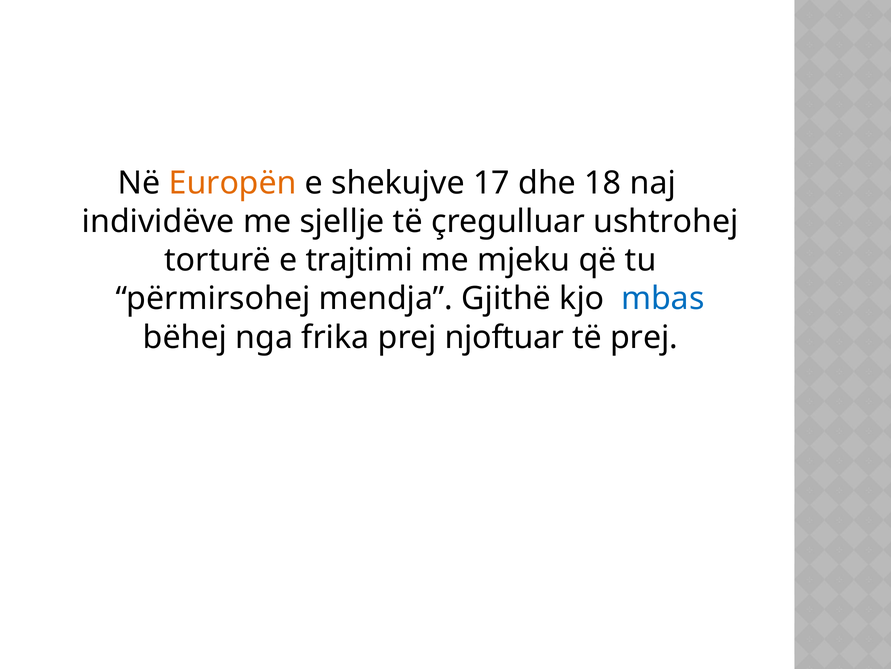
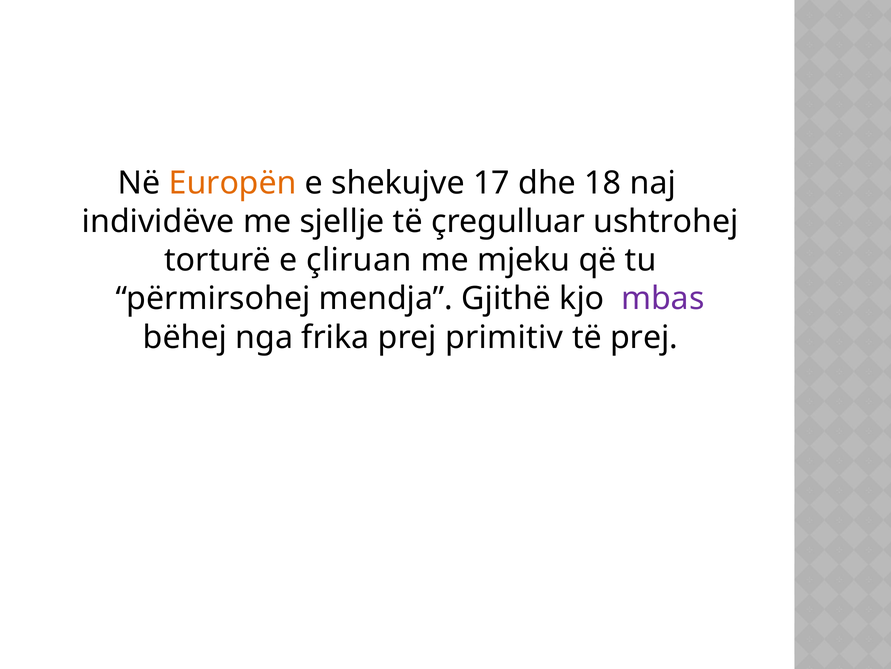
trajtimi: trajtimi -> çliruan (359, 260)
mbas colour: blue -> purple (663, 299)
njoftuar: njoftuar -> primitiv (504, 337)
